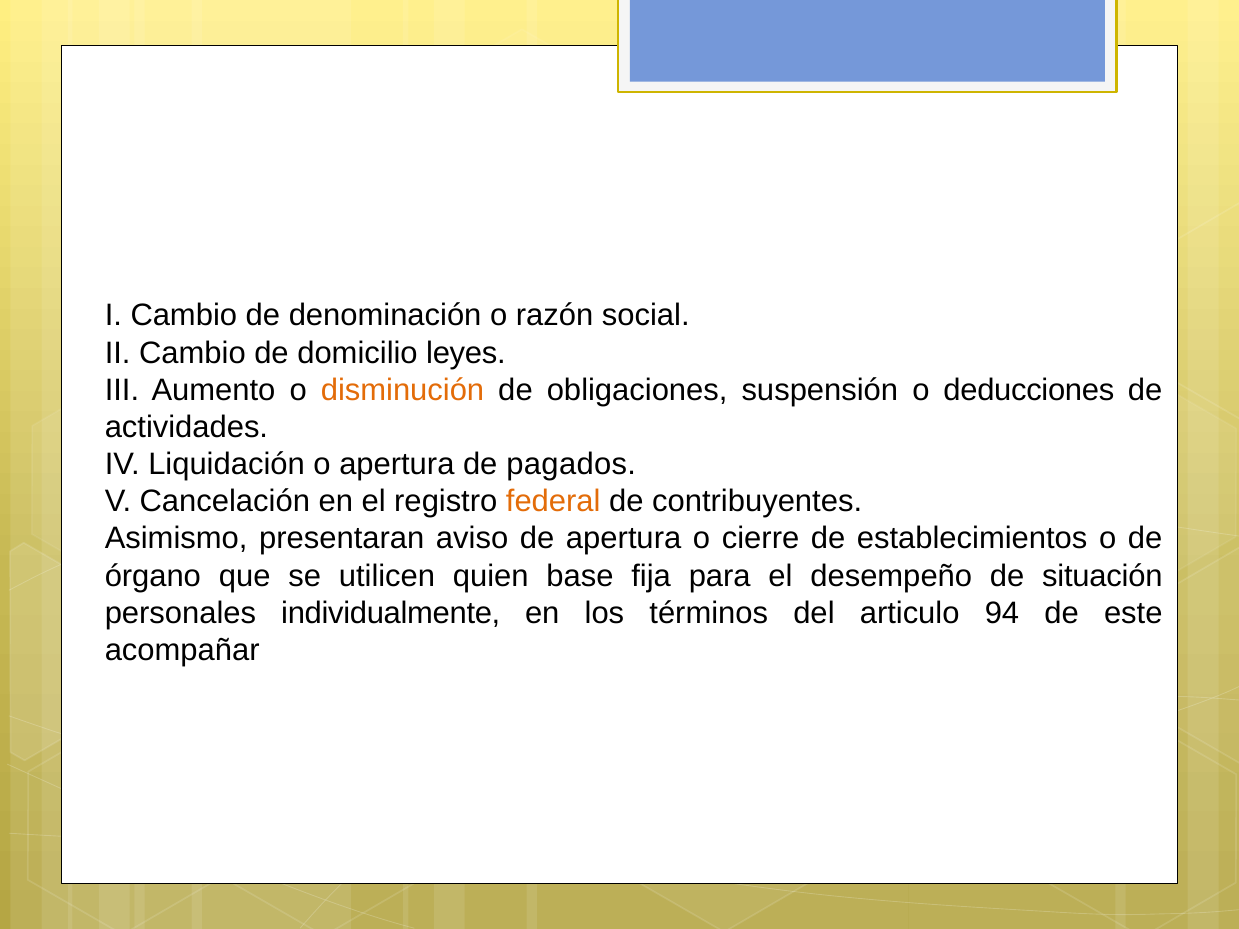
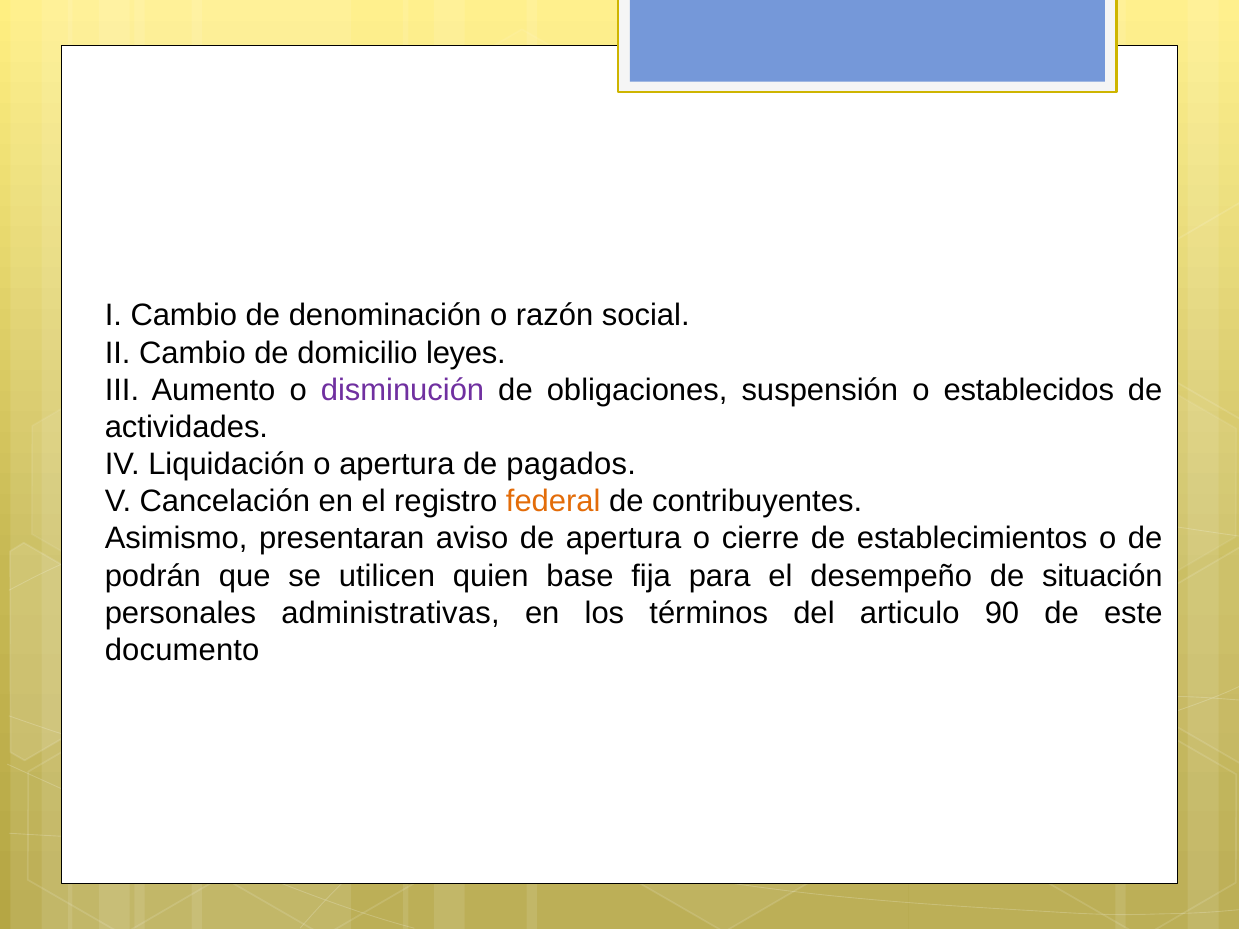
disminución colour: orange -> purple (403, 390)
deducciones: deducciones -> establecidos (1029, 390)
órgano: órgano -> podrán (153, 576)
individualmente: individualmente -> administrativas (390, 613)
94: 94 -> 90 (1002, 613)
acompañar: acompañar -> documento (182, 650)
